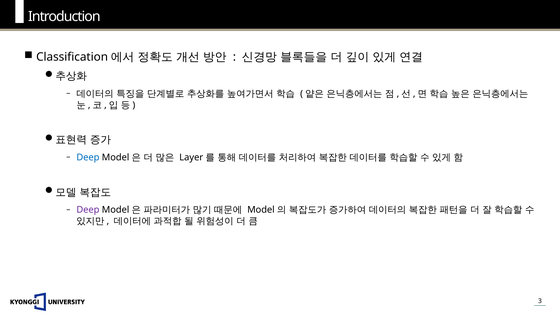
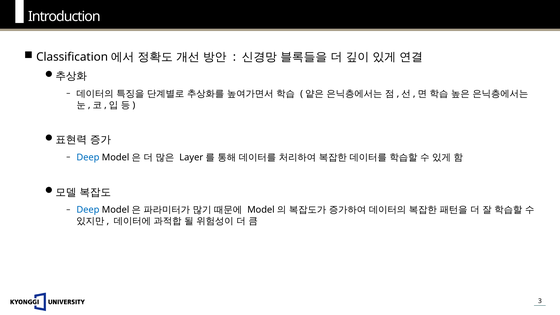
Deep colour: purple -> blue (88, 210)
